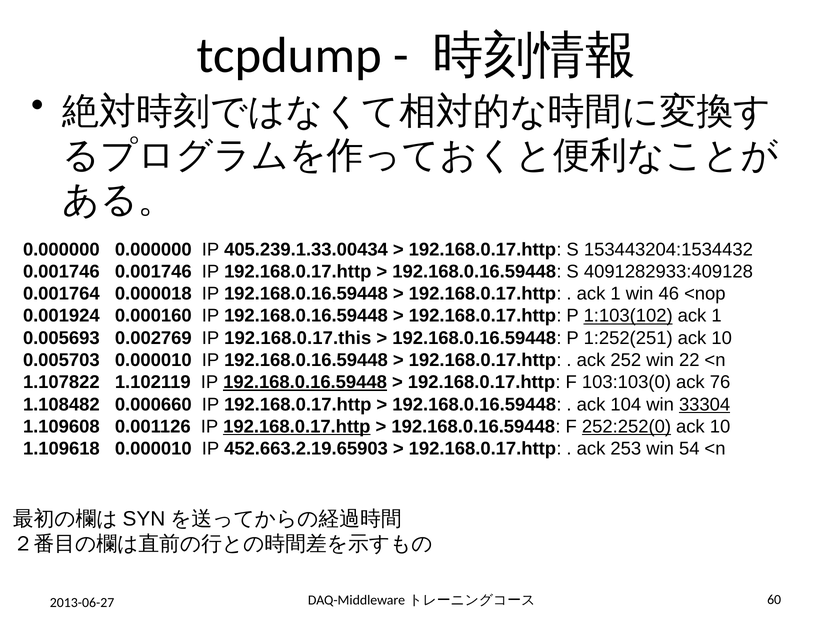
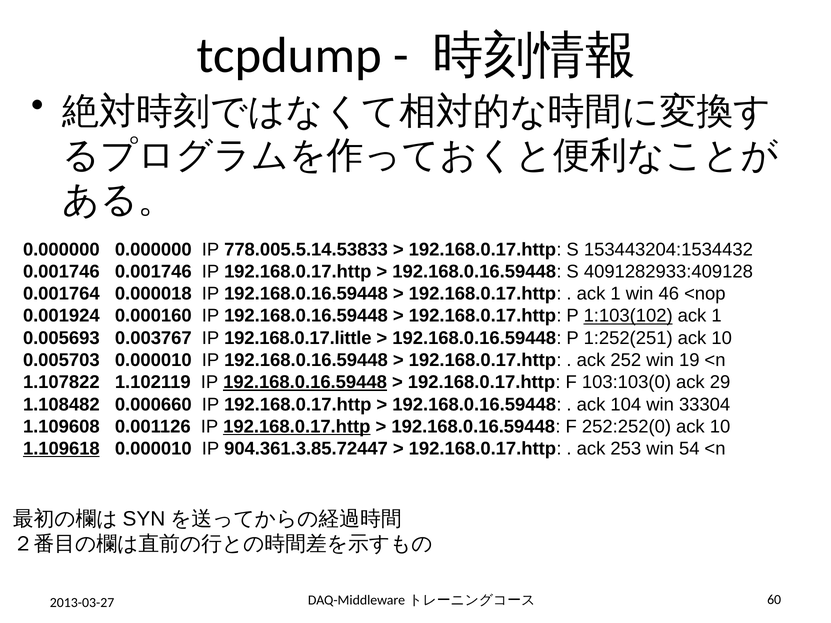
405.239.1.33.00434: 405.239.1.33.00434 -> 778.005.5.14.53833 (306, 250)
0.002769: 0.002769 -> 0.003767 (153, 338)
192.168.0.17.this: 192.168.0.17.this -> 192.168.0.17.little (298, 338)
22: 22 -> 19 (689, 360)
76: 76 -> 29 (720, 382)
33304 underline: present -> none (705, 405)
252:252(0 underline: present -> none (627, 427)
1.109618 underline: none -> present (61, 449)
452.663.2.19.65903: 452.663.2.19.65903 -> 904.361.3.85.72447 (306, 449)
2013-06-27: 2013-06-27 -> 2013-03-27 (82, 603)
